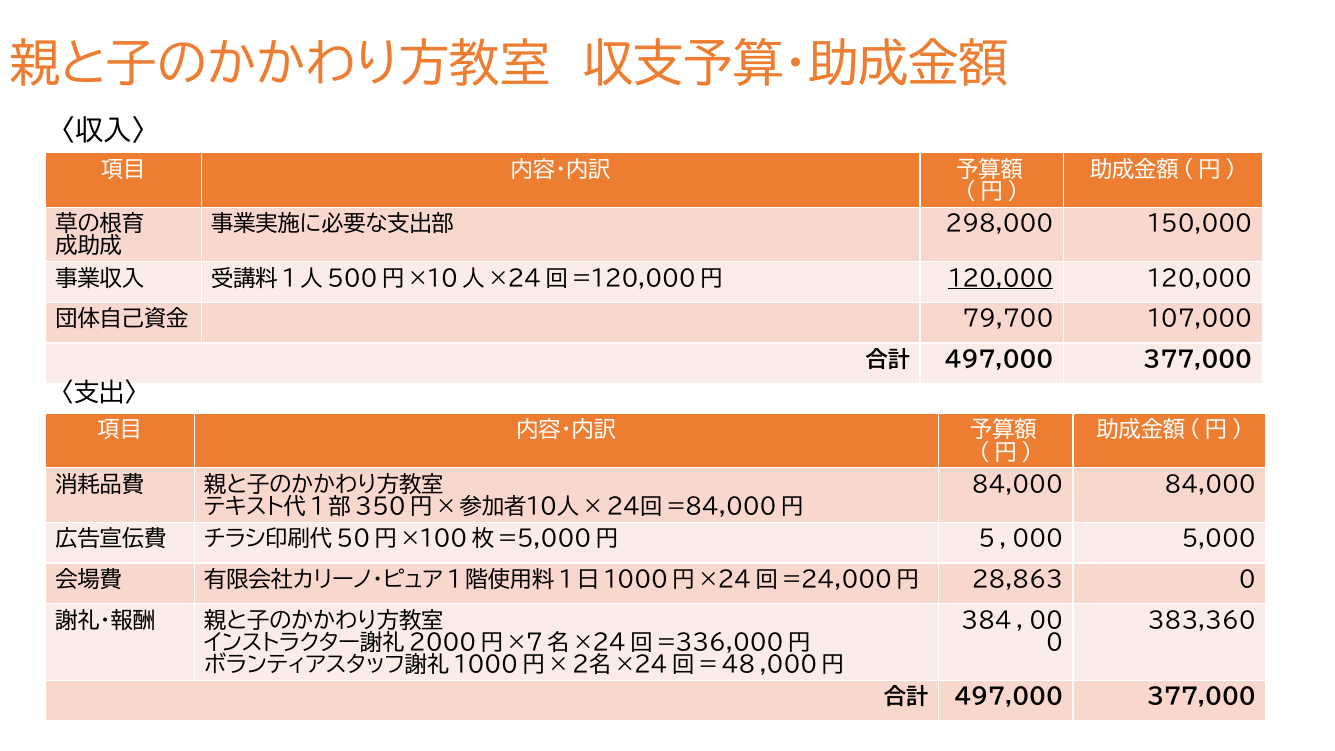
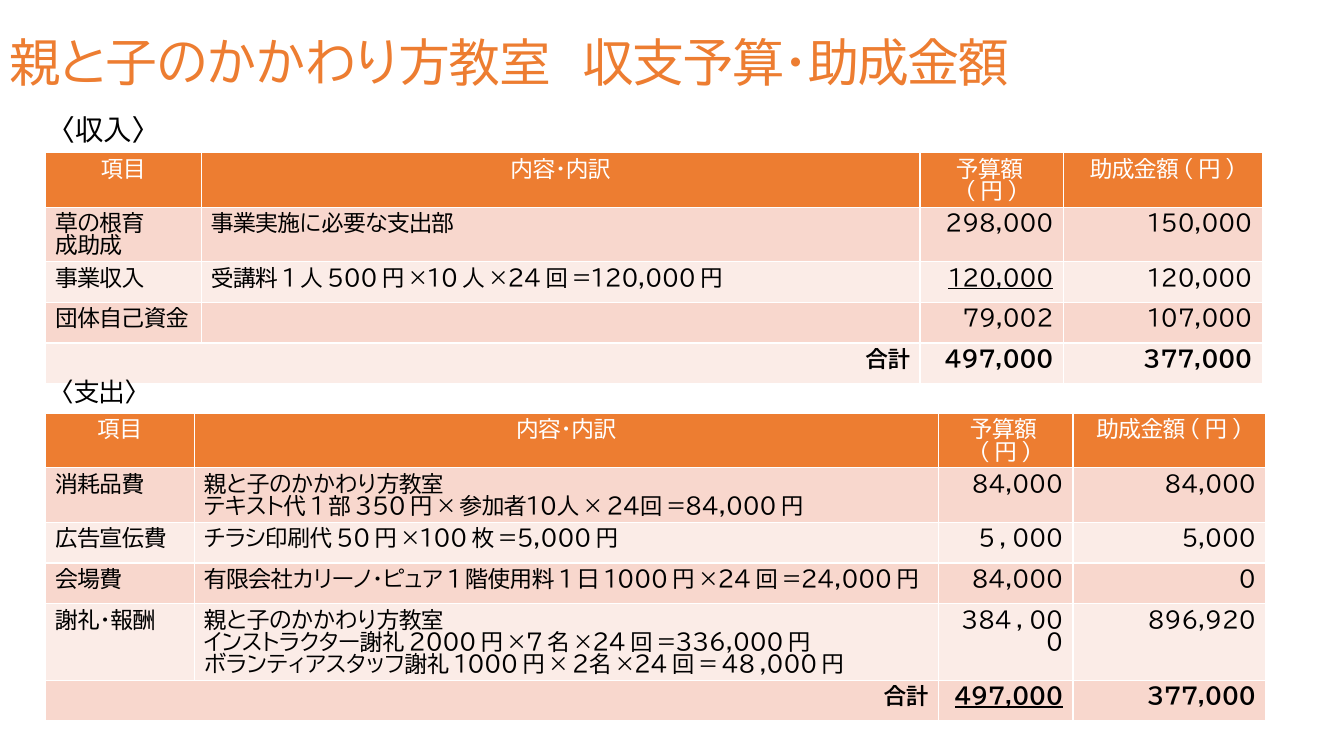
79,700: 79,700 -> 79,002 (1008, 319)
28,863: 28,863 -> 84,000 (1017, 580)
383,360: 383,360 -> 896,920 (1202, 621)
497,000 underline: none -> present (1009, 697)
